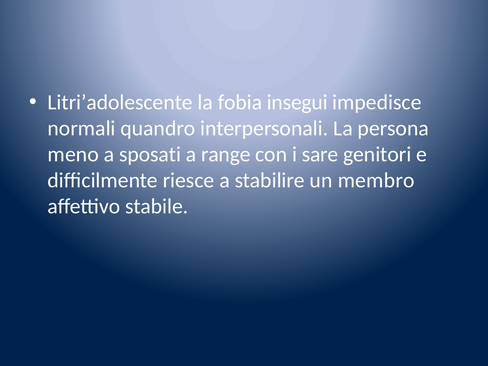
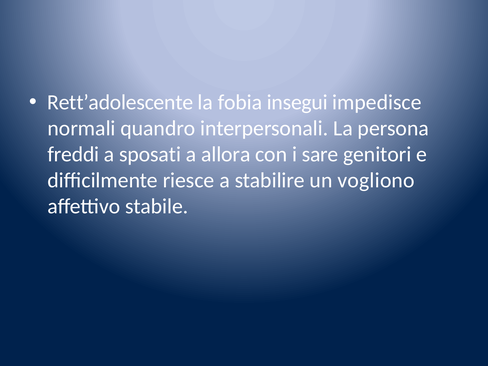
Litri’adolescente: Litri’adolescente -> Rett’adolescente (120, 102)
meno: meno -> freddi (73, 154)
range: range -> allora (226, 154)
membro: membro -> vogliono (376, 180)
